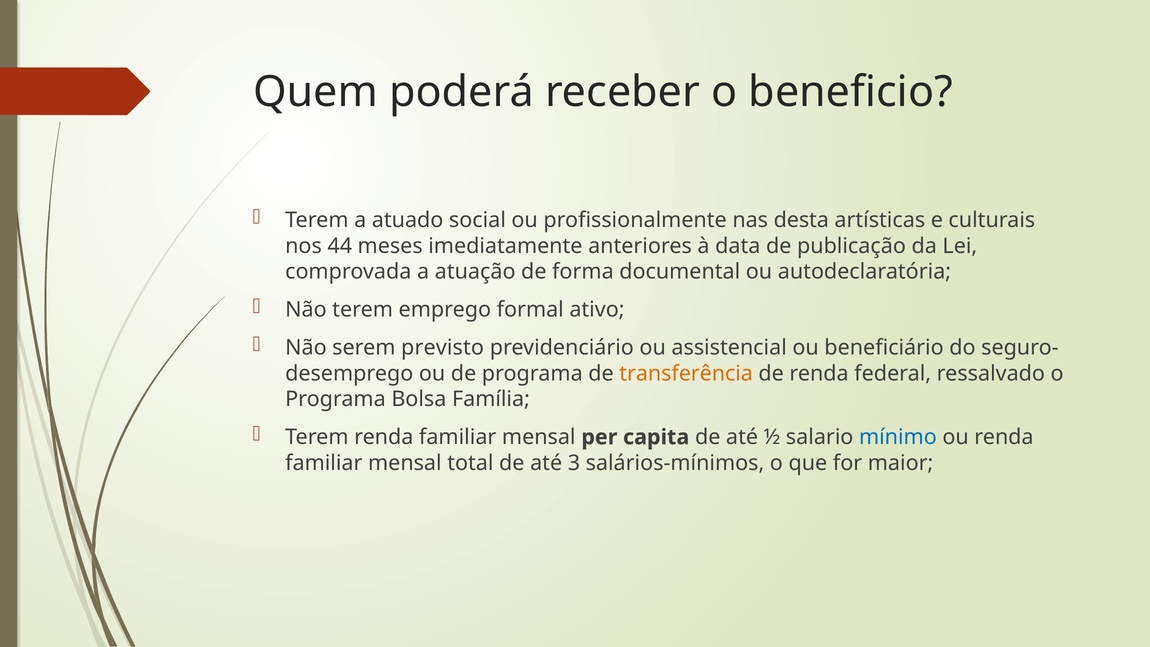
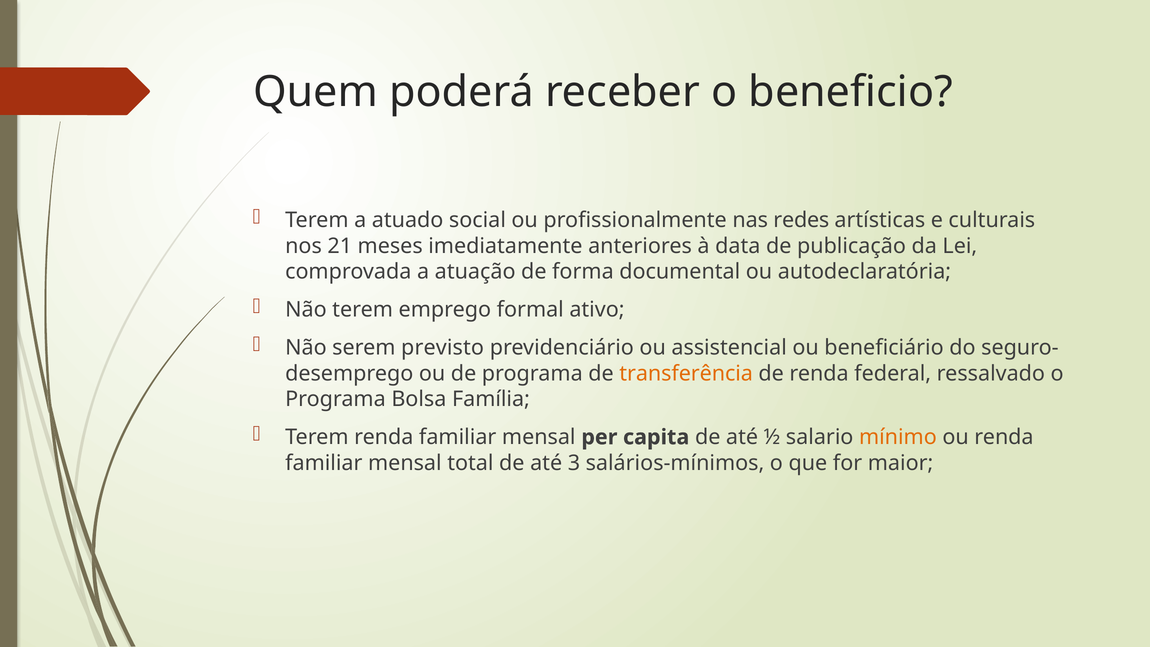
desta: desta -> redes (801, 220)
44: 44 -> 21 (340, 246)
mínimo colour: blue -> orange (898, 437)
